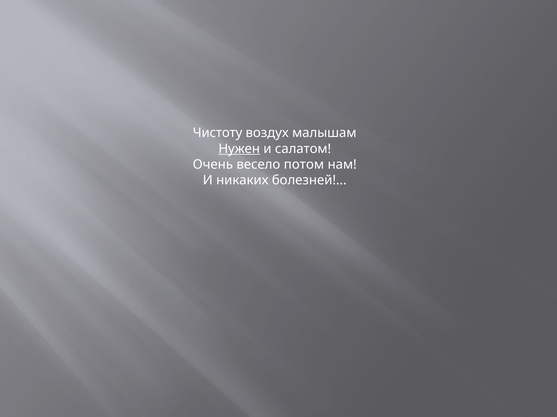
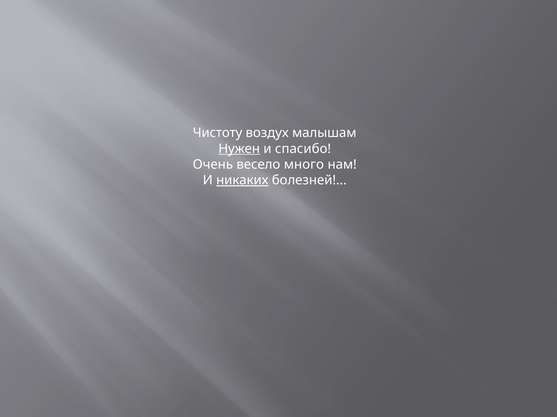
салатом: салатом -> спасибо (303, 149)
потом: потом -> много (304, 165)
никаких underline: none -> present (242, 181)
